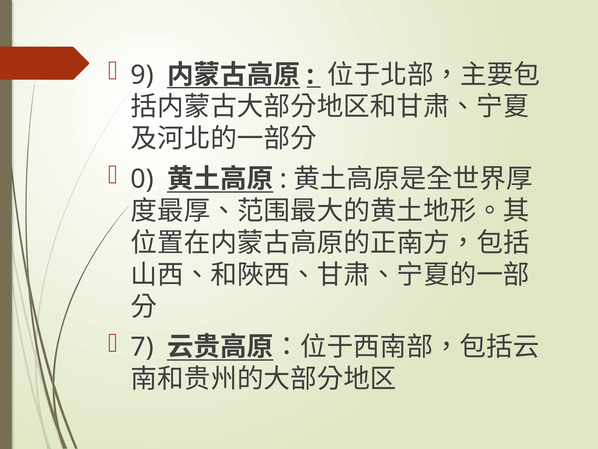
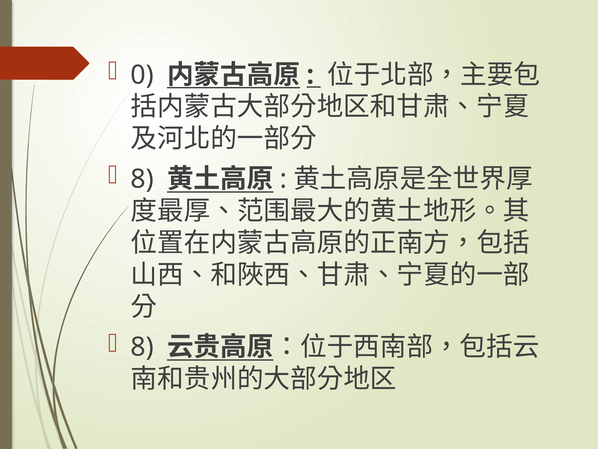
9: 9 -> 0 (142, 75)
0: 0 -> 8 (142, 179)
7: 7 -> 8 (142, 347)
